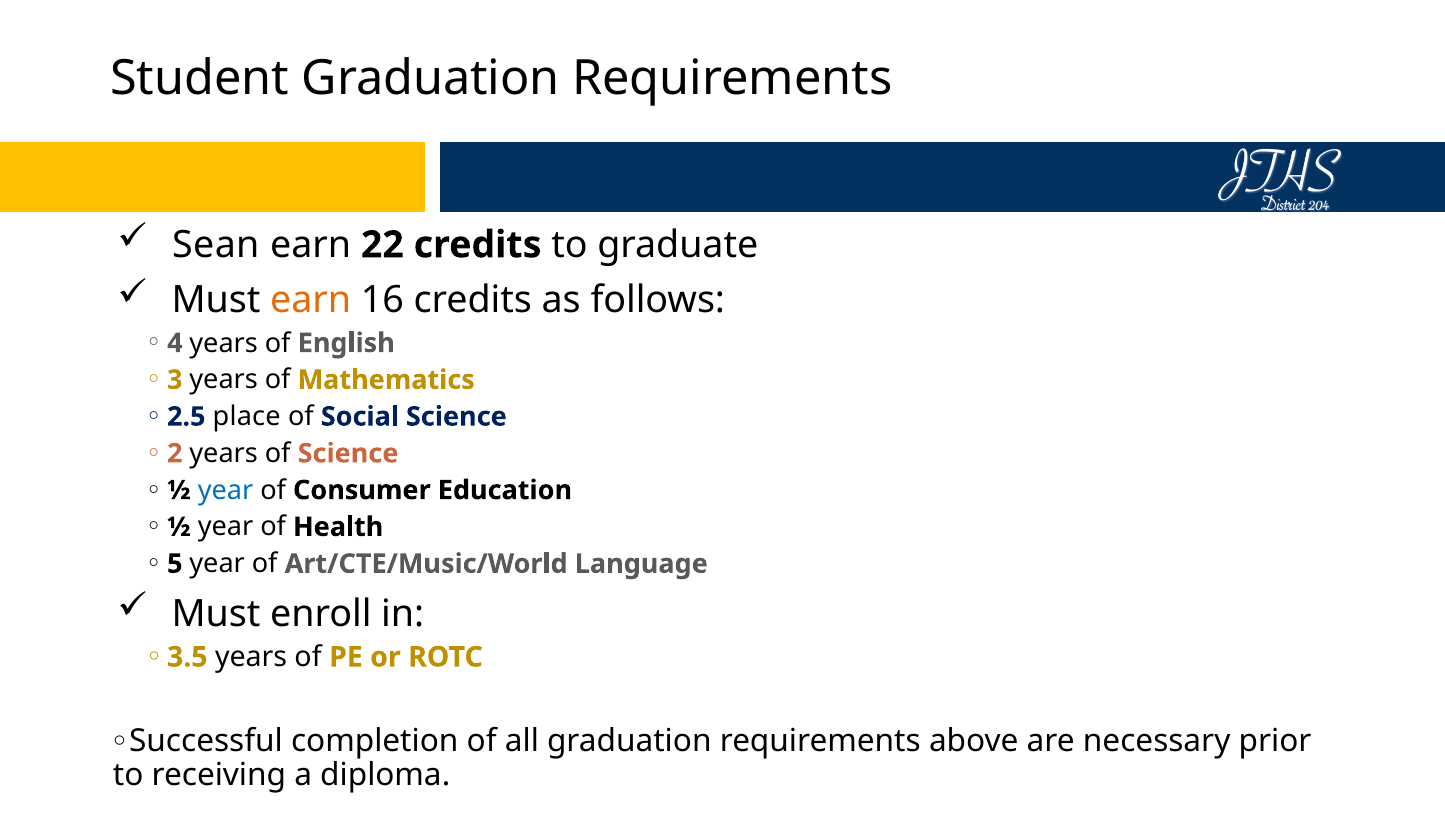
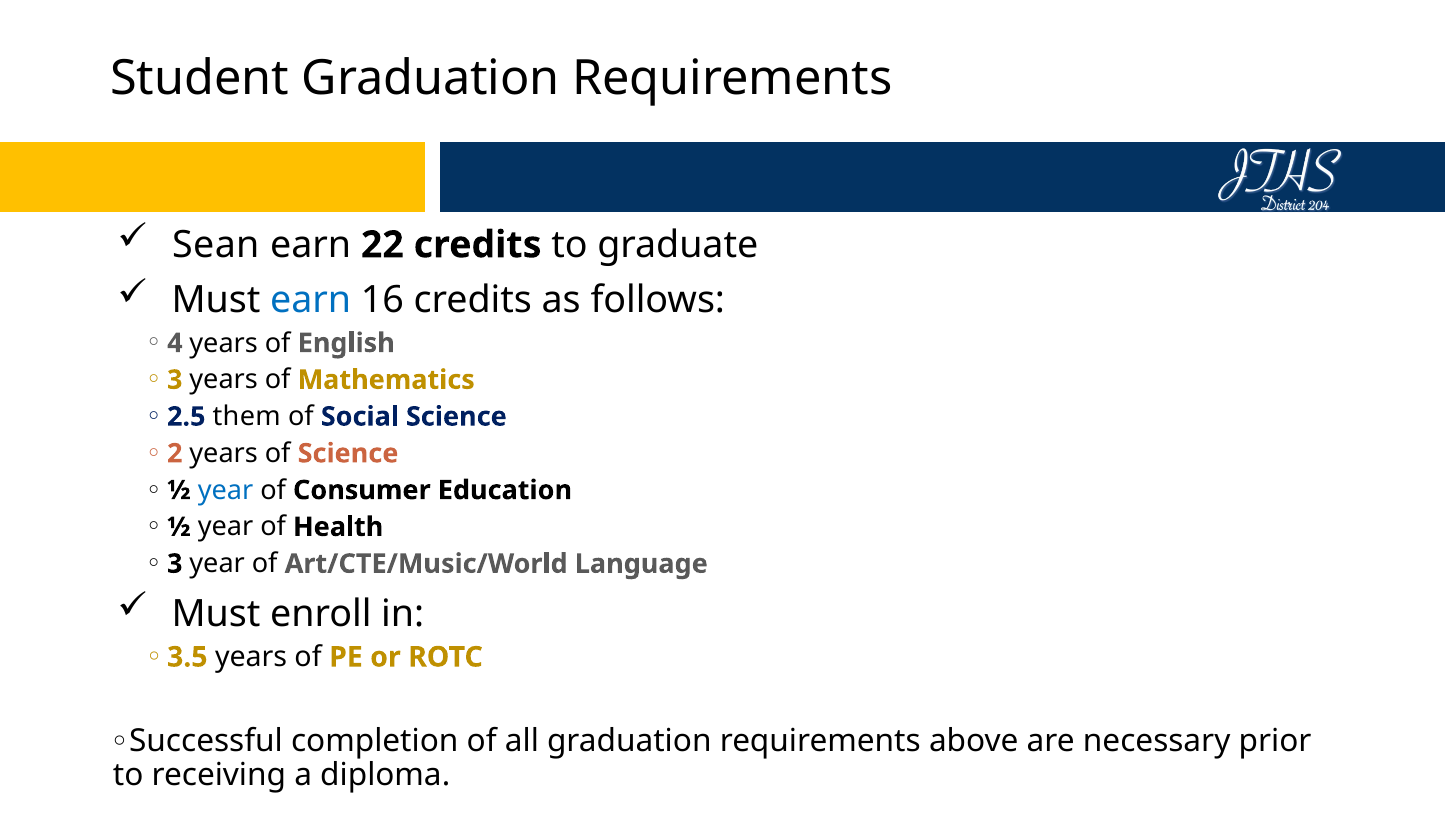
earn colour: orange -> blue (311, 301)
place: place -> them (247, 417)
5: 5 -> 3 (175, 564)
